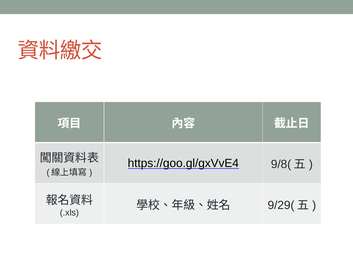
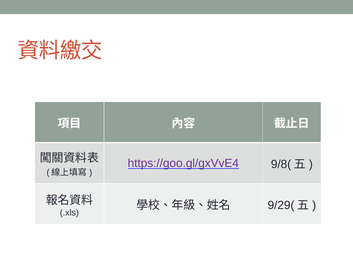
https://goo.gl/gxVvE4 colour: black -> purple (183, 163)
